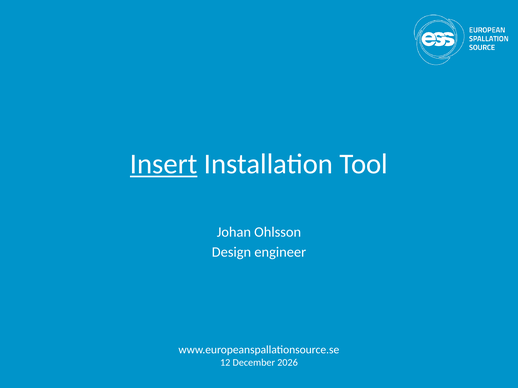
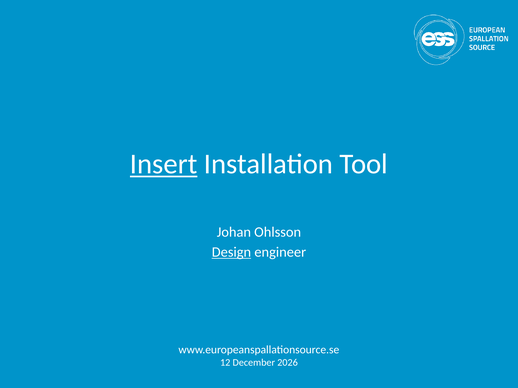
Design underline: none -> present (231, 253)
